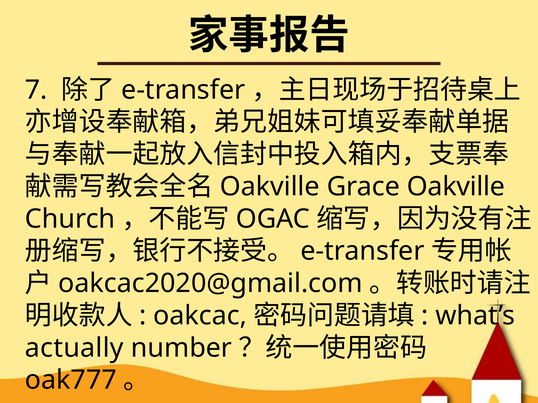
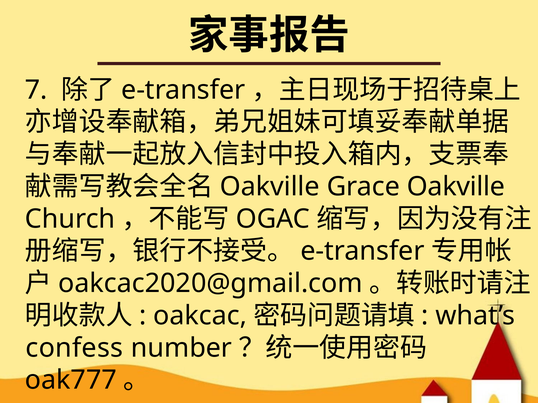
actually: actually -> confess (74, 348)
